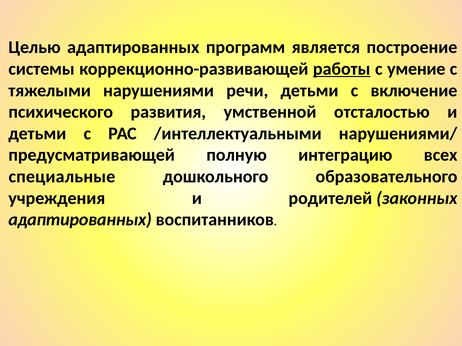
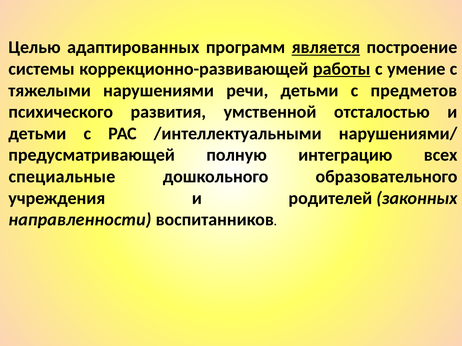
является underline: none -> present (326, 47)
включение: включение -> предметов (414, 91)
адаптированных: адаптированных -> направленности (80, 220)
